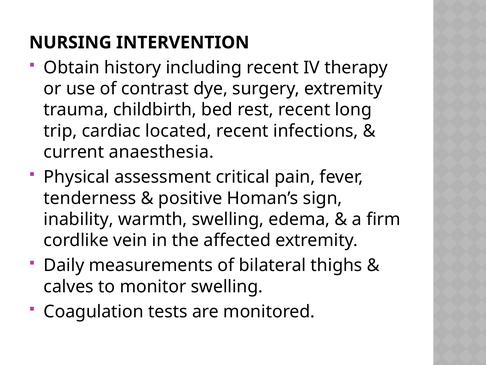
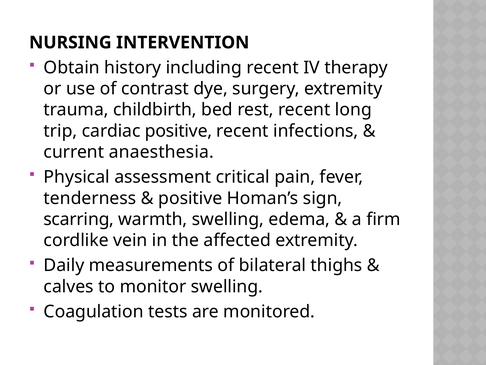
cardiac located: located -> positive (178, 131)
inability: inability -> scarring (79, 219)
